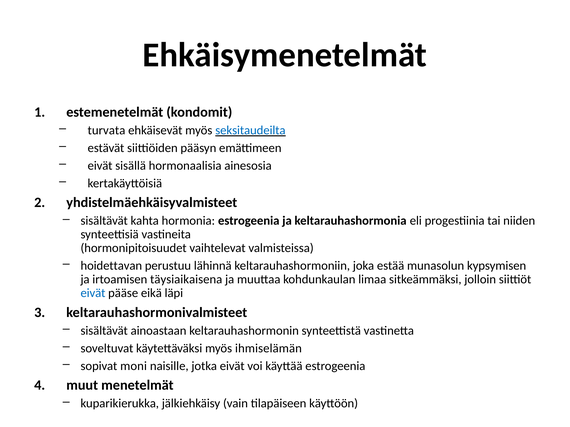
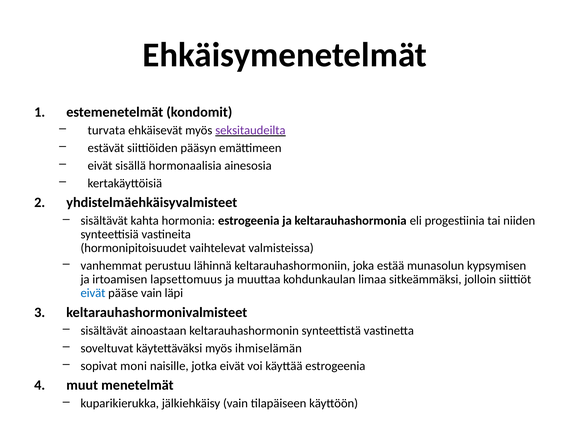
seksitaudeilta colour: blue -> purple (250, 130)
hoidettavan: hoidettavan -> vanhemmat (111, 266)
täysiaikaisena: täysiaikaisena -> lapsettomuus (186, 280)
pääse eikä: eikä -> vain (151, 293)
